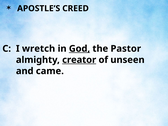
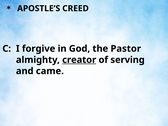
wretch: wretch -> forgive (39, 49)
God underline: present -> none (79, 49)
unseen: unseen -> serving (128, 60)
